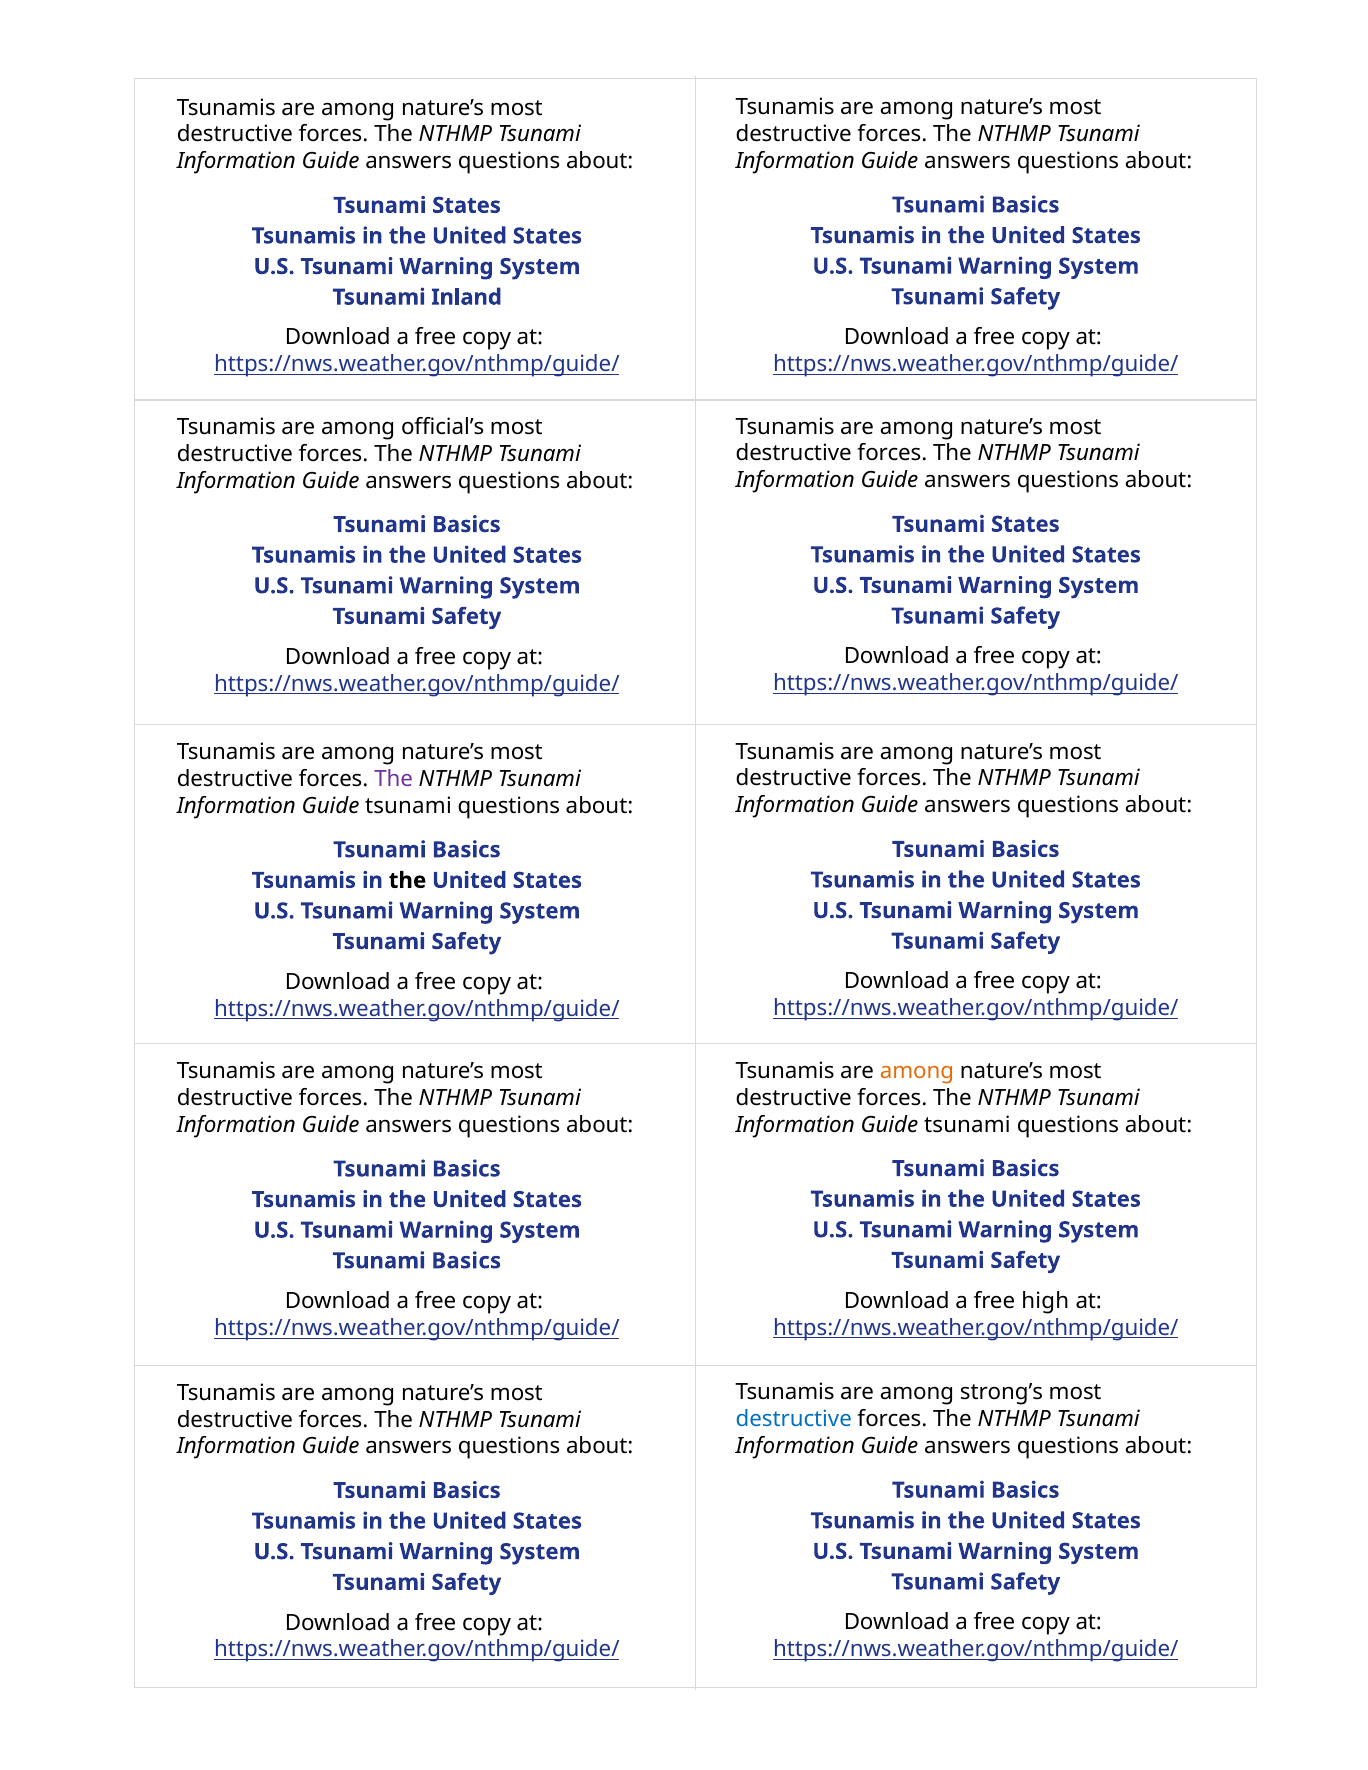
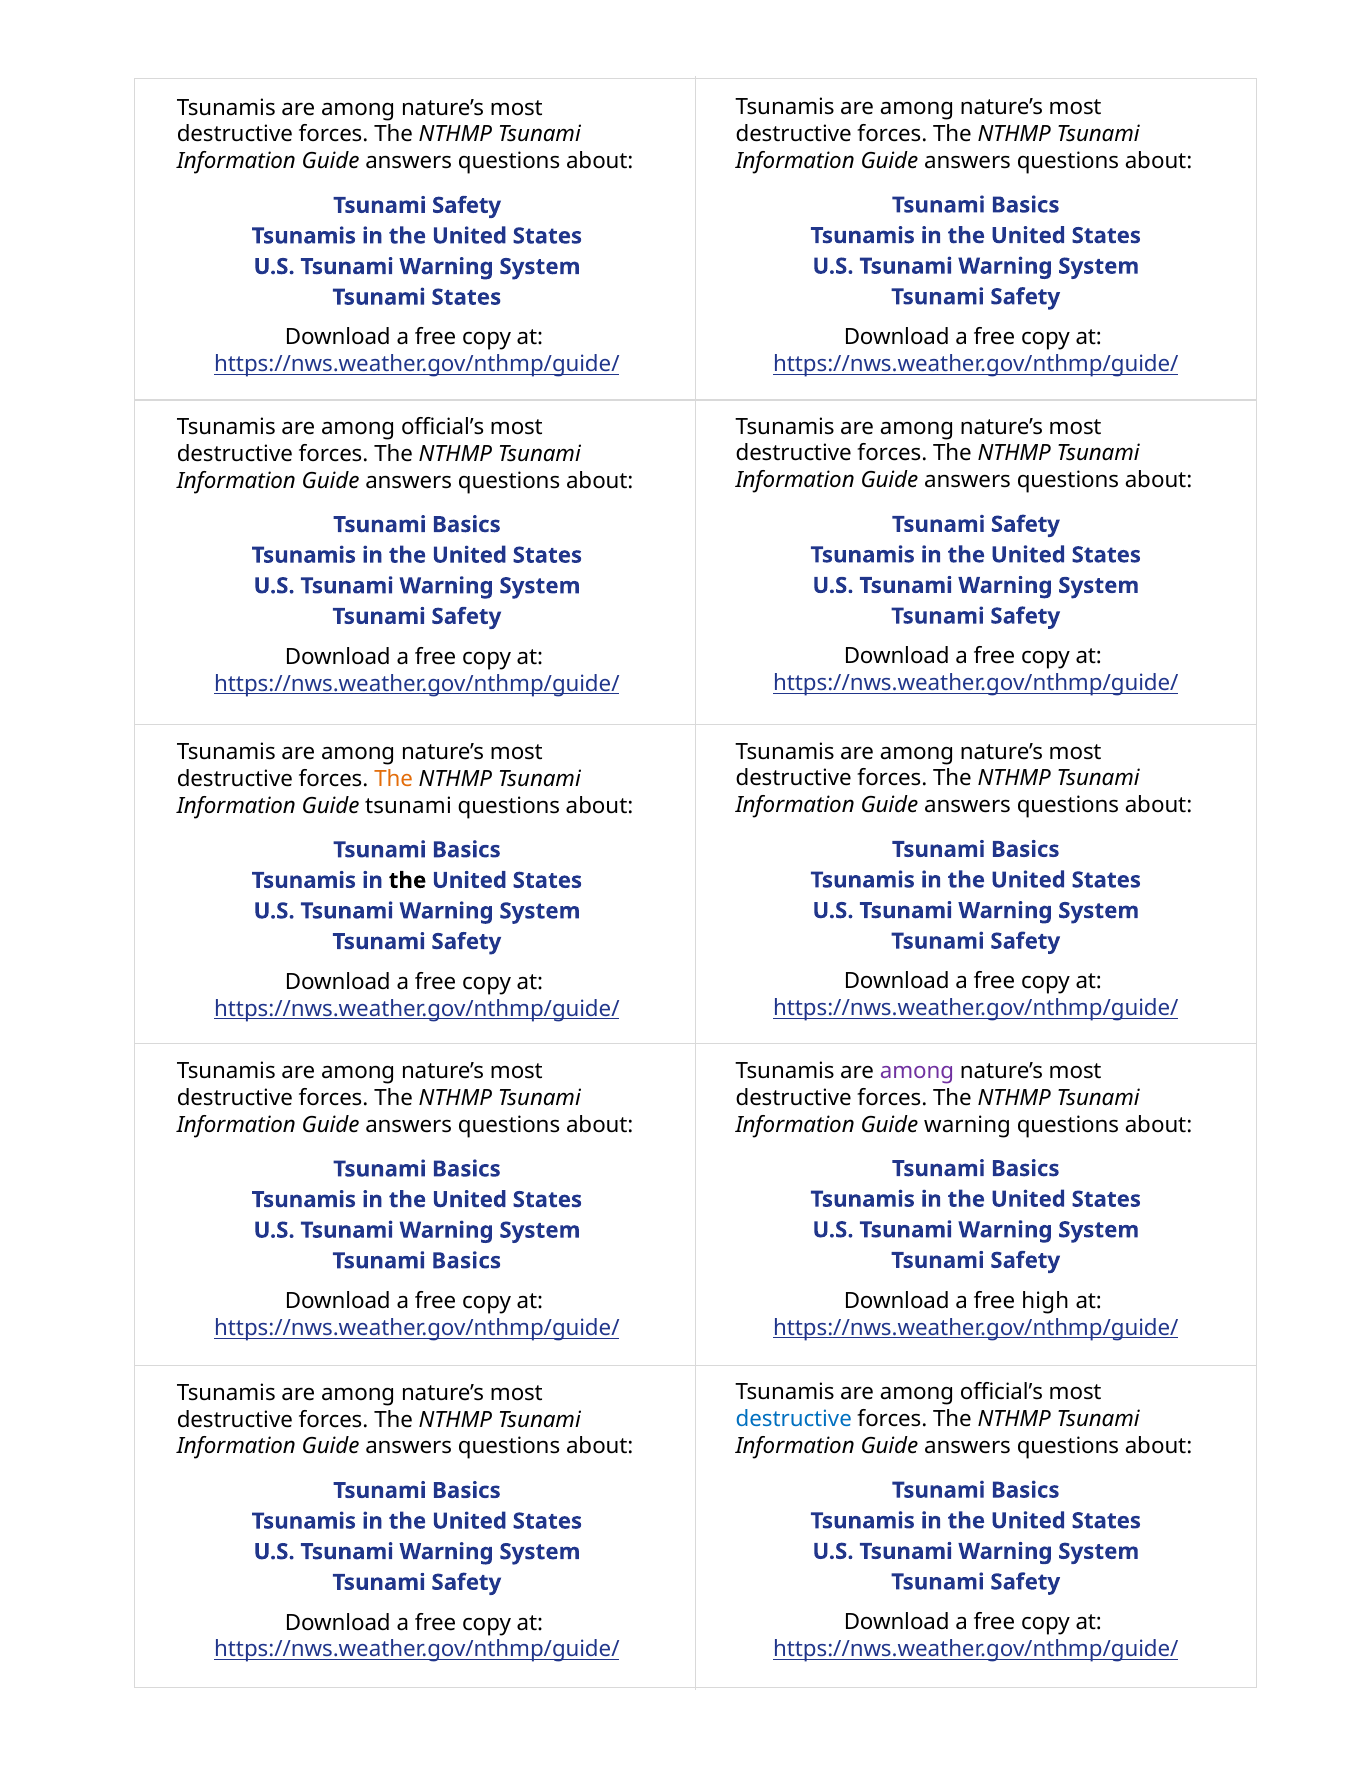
States: States -> Safety (467, 206)
Tsunami Inland: Inland -> States (466, 297)
States: States -> Safety (1025, 524)
The colour: purple -> orange (394, 779)
among colour: orange -> purple (917, 1071)
tsunami: tsunami -> warning (968, 1125)
strong’s: strong’s -> official’s (1002, 1393)
